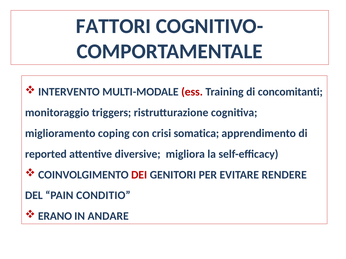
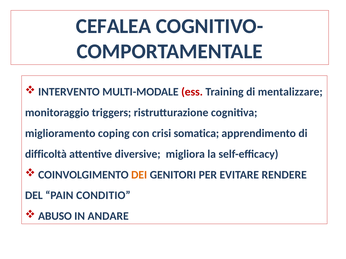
FATTORI: FATTORI -> CEFALEA (114, 26)
concomitanti: concomitanti -> mentalizzare (290, 92)
reported: reported -> difficoltà (46, 154)
DEI colour: red -> orange (139, 175)
ERANO: ERANO -> ABUSO (55, 217)
